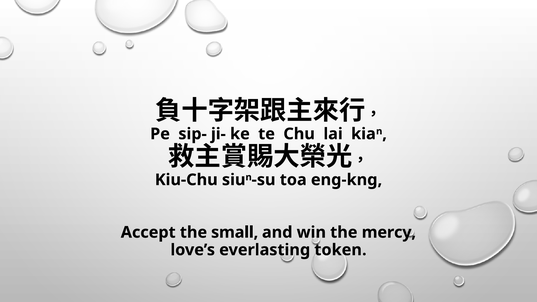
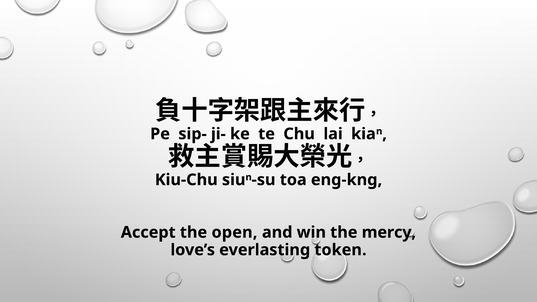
small: small -> open (234, 232)
